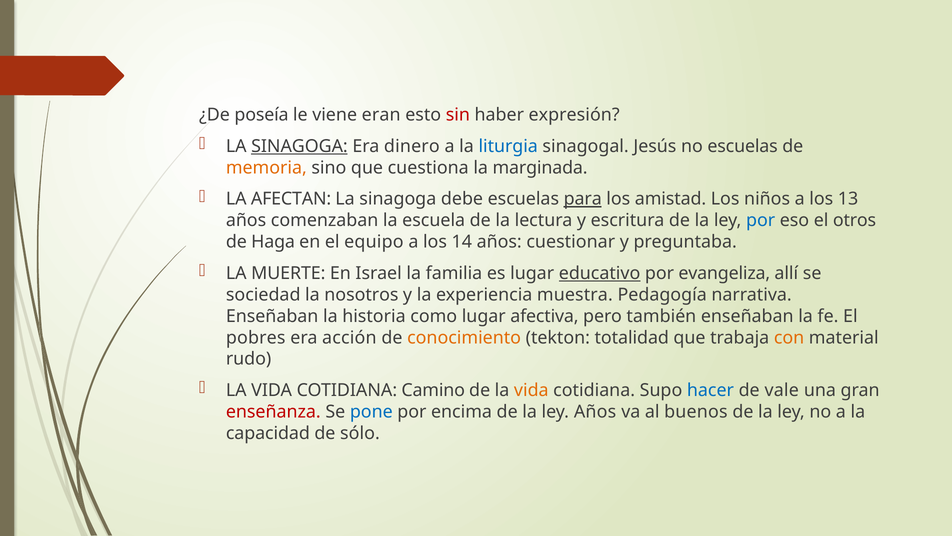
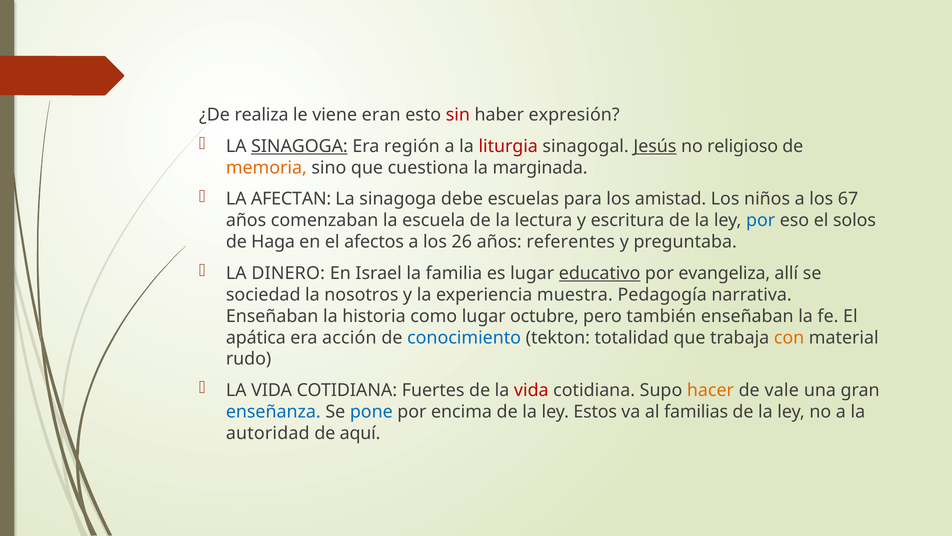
poseía: poseía -> realiza (262, 115)
dinero: dinero -> región (412, 146)
liturgia colour: blue -> red (508, 146)
Jesús underline: none -> present (655, 146)
no escuelas: escuelas -> religioso (743, 146)
para underline: present -> none (583, 199)
13: 13 -> 67 (848, 199)
otros: otros -> solos (854, 220)
equipo: equipo -> afectos (374, 242)
14: 14 -> 26 (462, 242)
cuestionar: cuestionar -> referentes (571, 242)
MUERTE: MUERTE -> DINERO (288, 273)
afectiva: afectiva -> octubre (544, 316)
pobres: pobres -> apática (256, 337)
conocimiento colour: orange -> blue (464, 337)
Camino: Camino -> Fuertes (433, 390)
vida colour: orange -> red (531, 390)
hacer colour: blue -> orange (710, 390)
enseñanza colour: red -> blue (273, 411)
ley Años: Años -> Estos (595, 411)
buenos: buenos -> familias (696, 411)
capacidad: capacidad -> autoridad (268, 433)
sólo: sólo -> aquí (360, 433)
